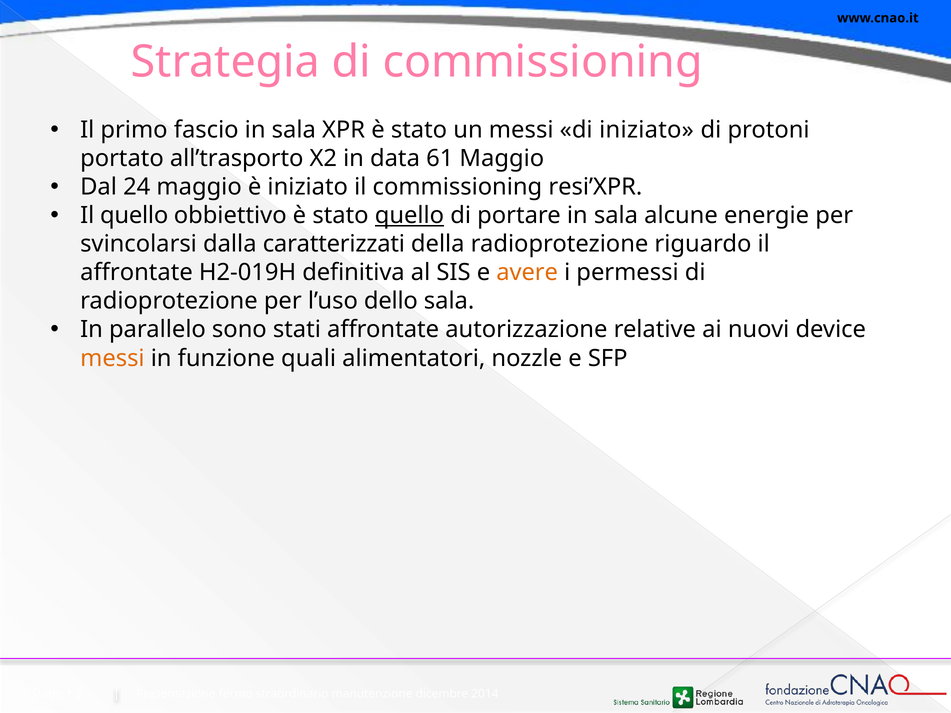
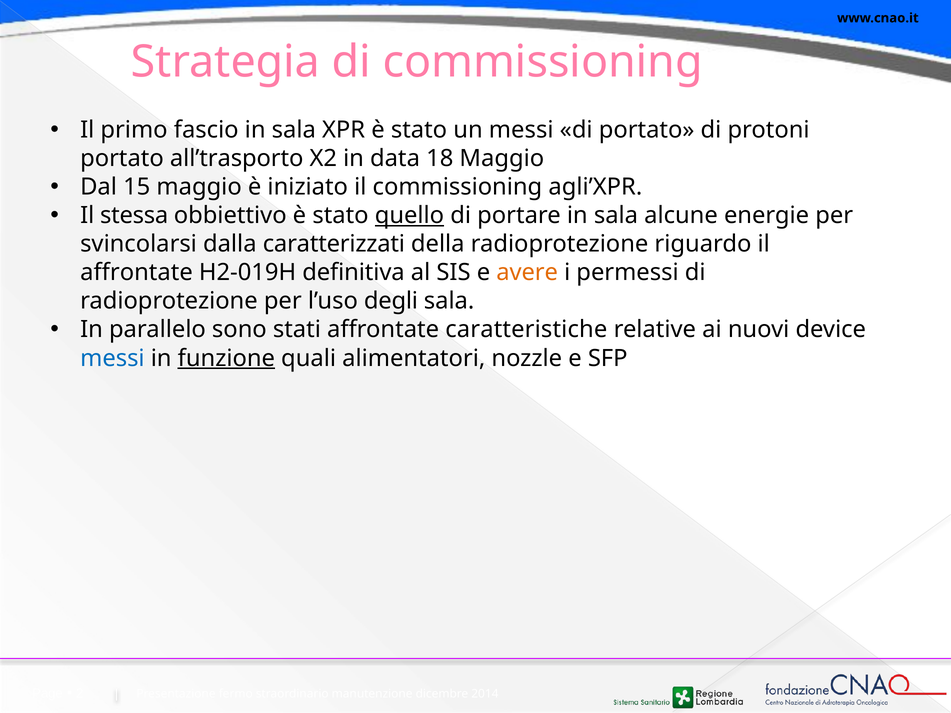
di iniziato: iniziato -> portato (647, 130)
61: 61 -> 18 (440, 159)
24: 24 -> 15 (137, 187)
resi’XPR: resi’XPR -> agli’XPR (595, 187)
Il quello: quello -> stessa (134, 216)
dello: dello -> degli (391, 301)
autorizzazione: autorizzazione -> caratteristiche (526, 330)
messi colour: orange -> blue (112, 358)
funzione underline: none -> present (226, 358)
